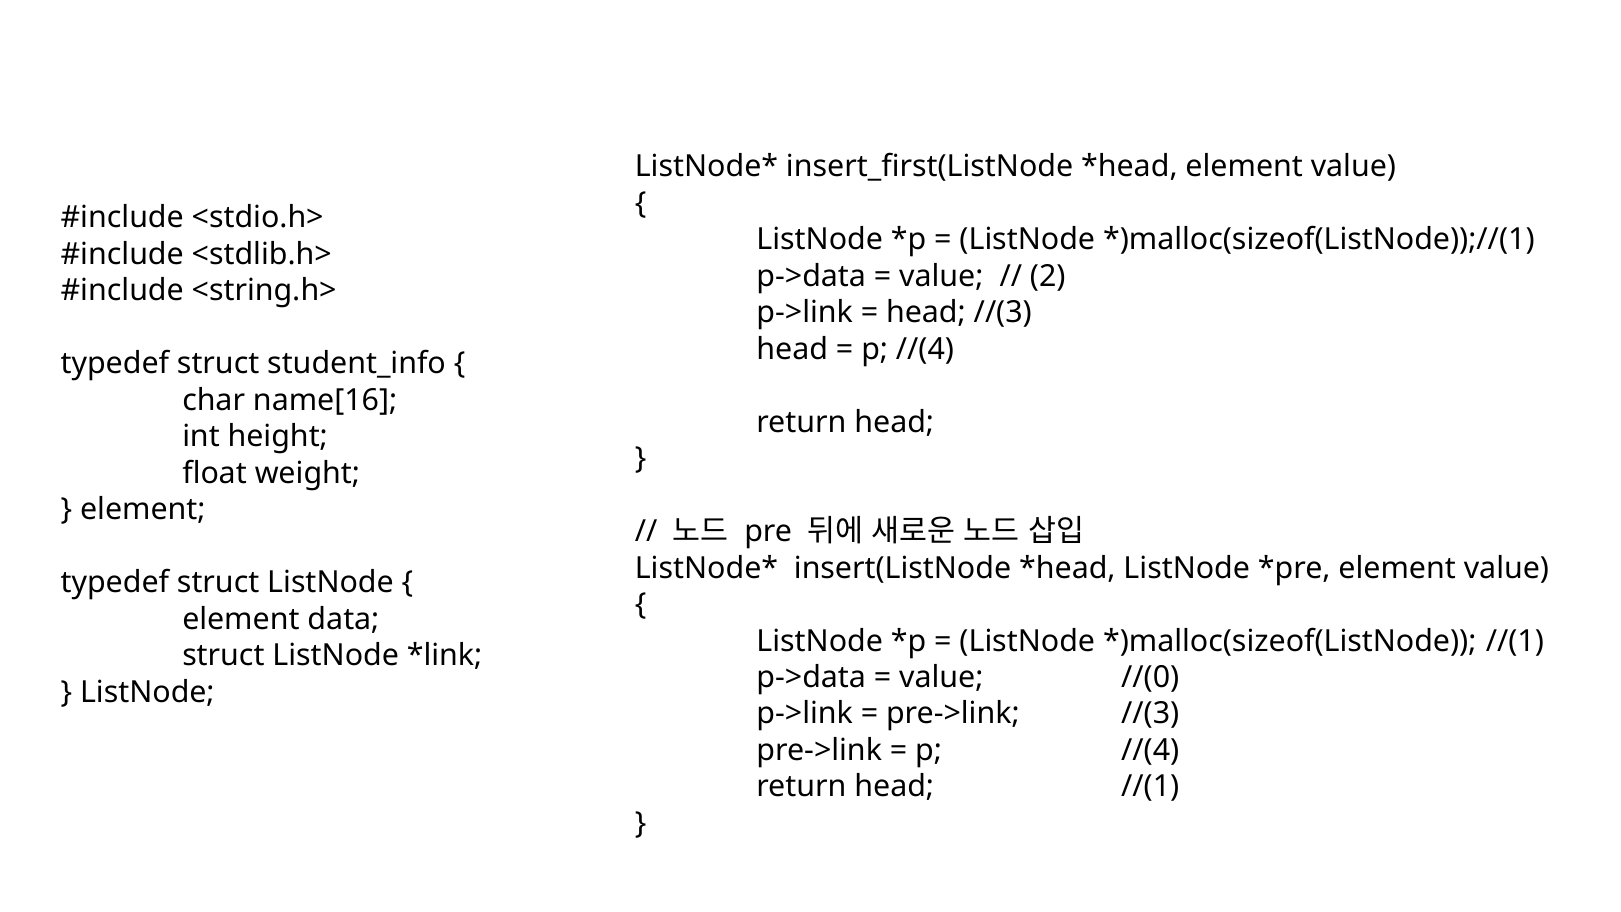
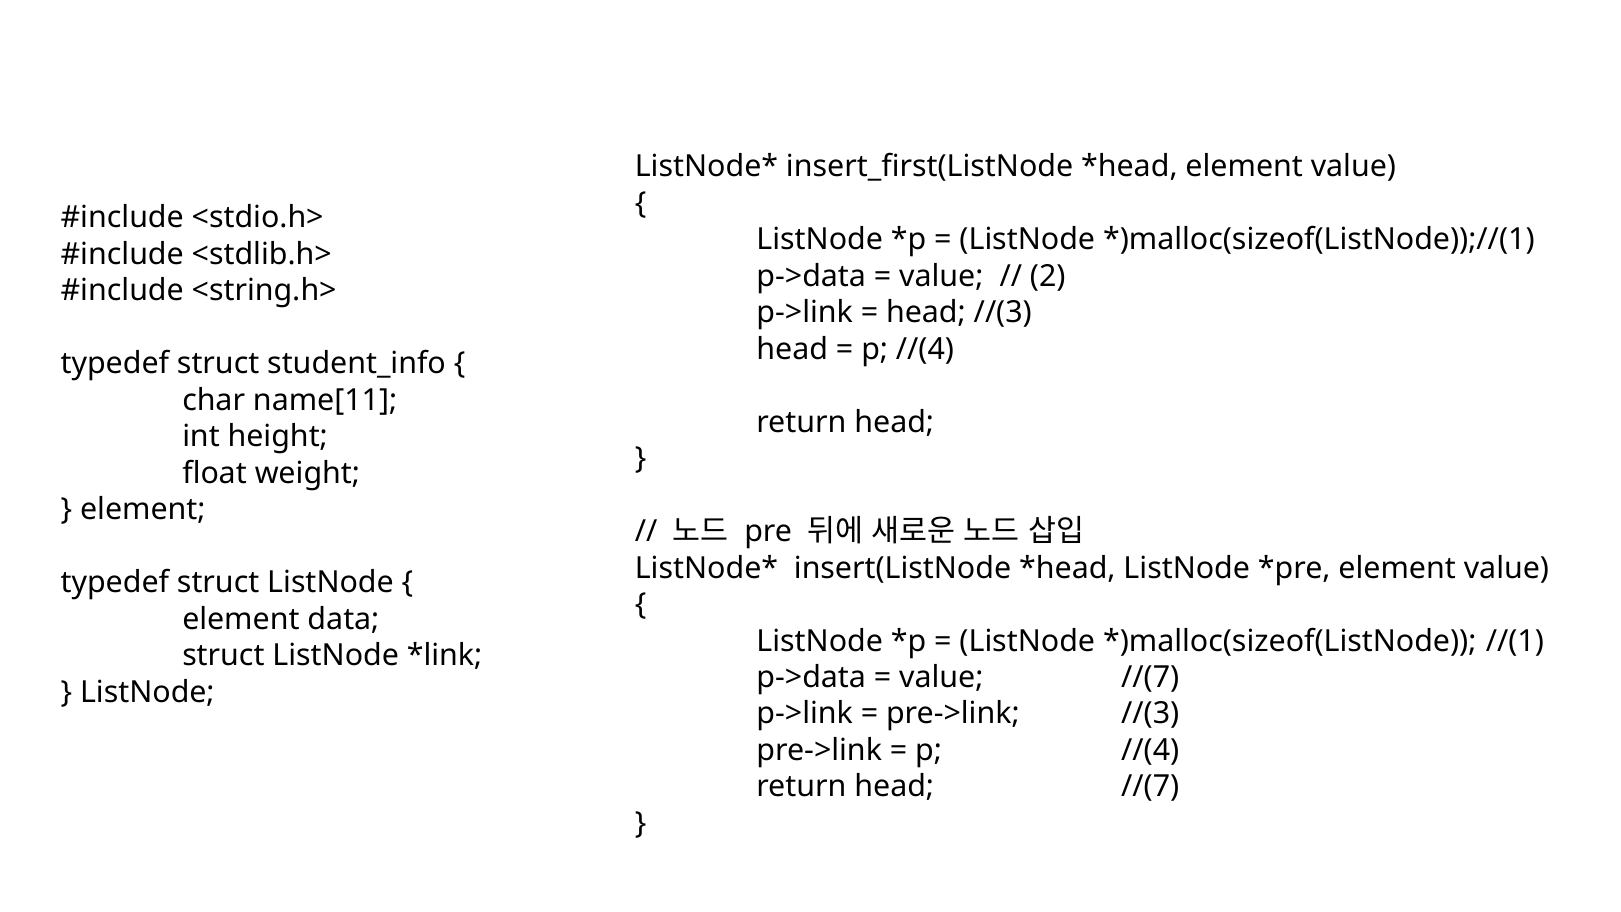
name[16: name[16 -> name[11 (325, 400)
value //(0: //(0 -> //(7 (1150, 677)
head //(1: //(1 -> //(7 (1150, 787)
